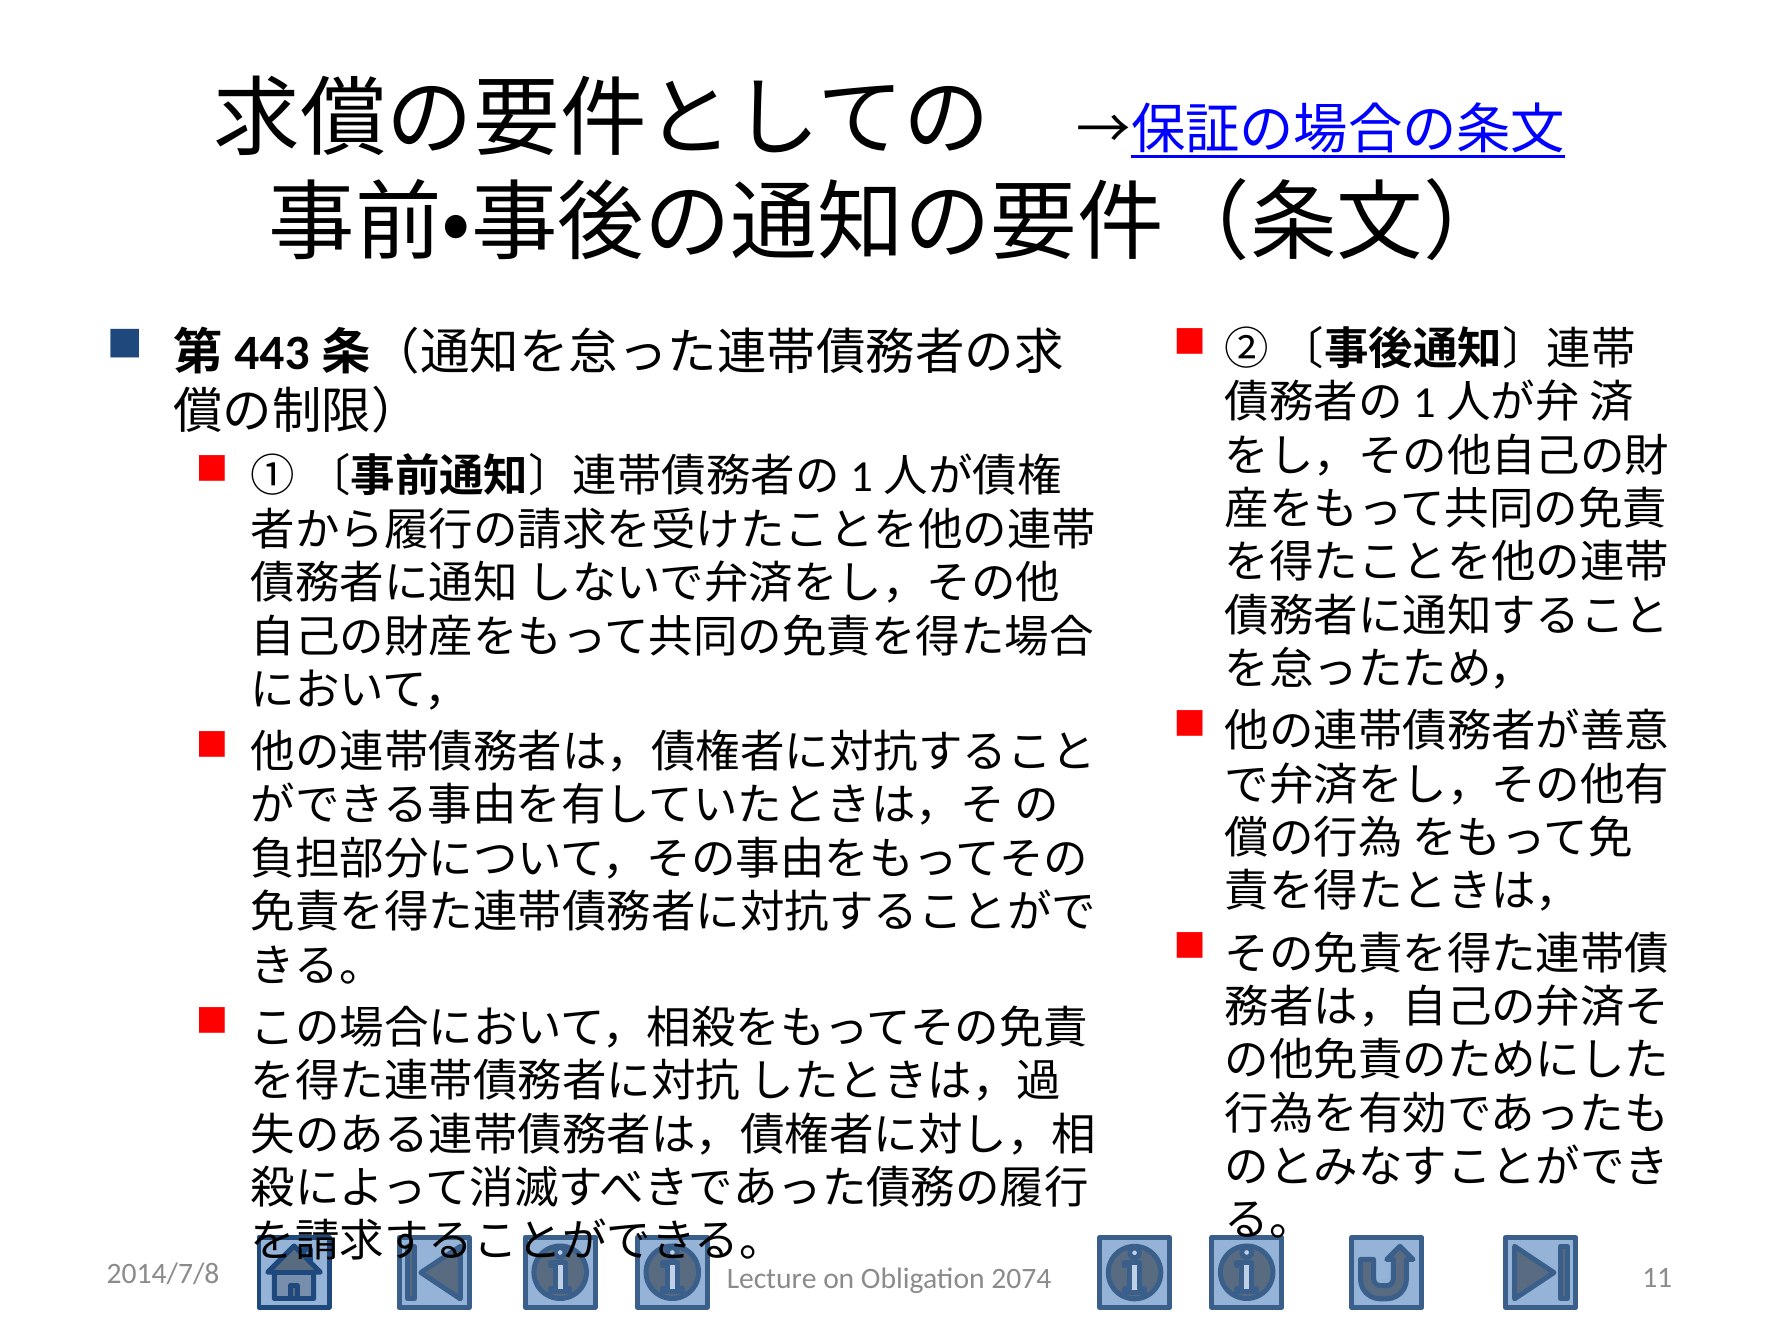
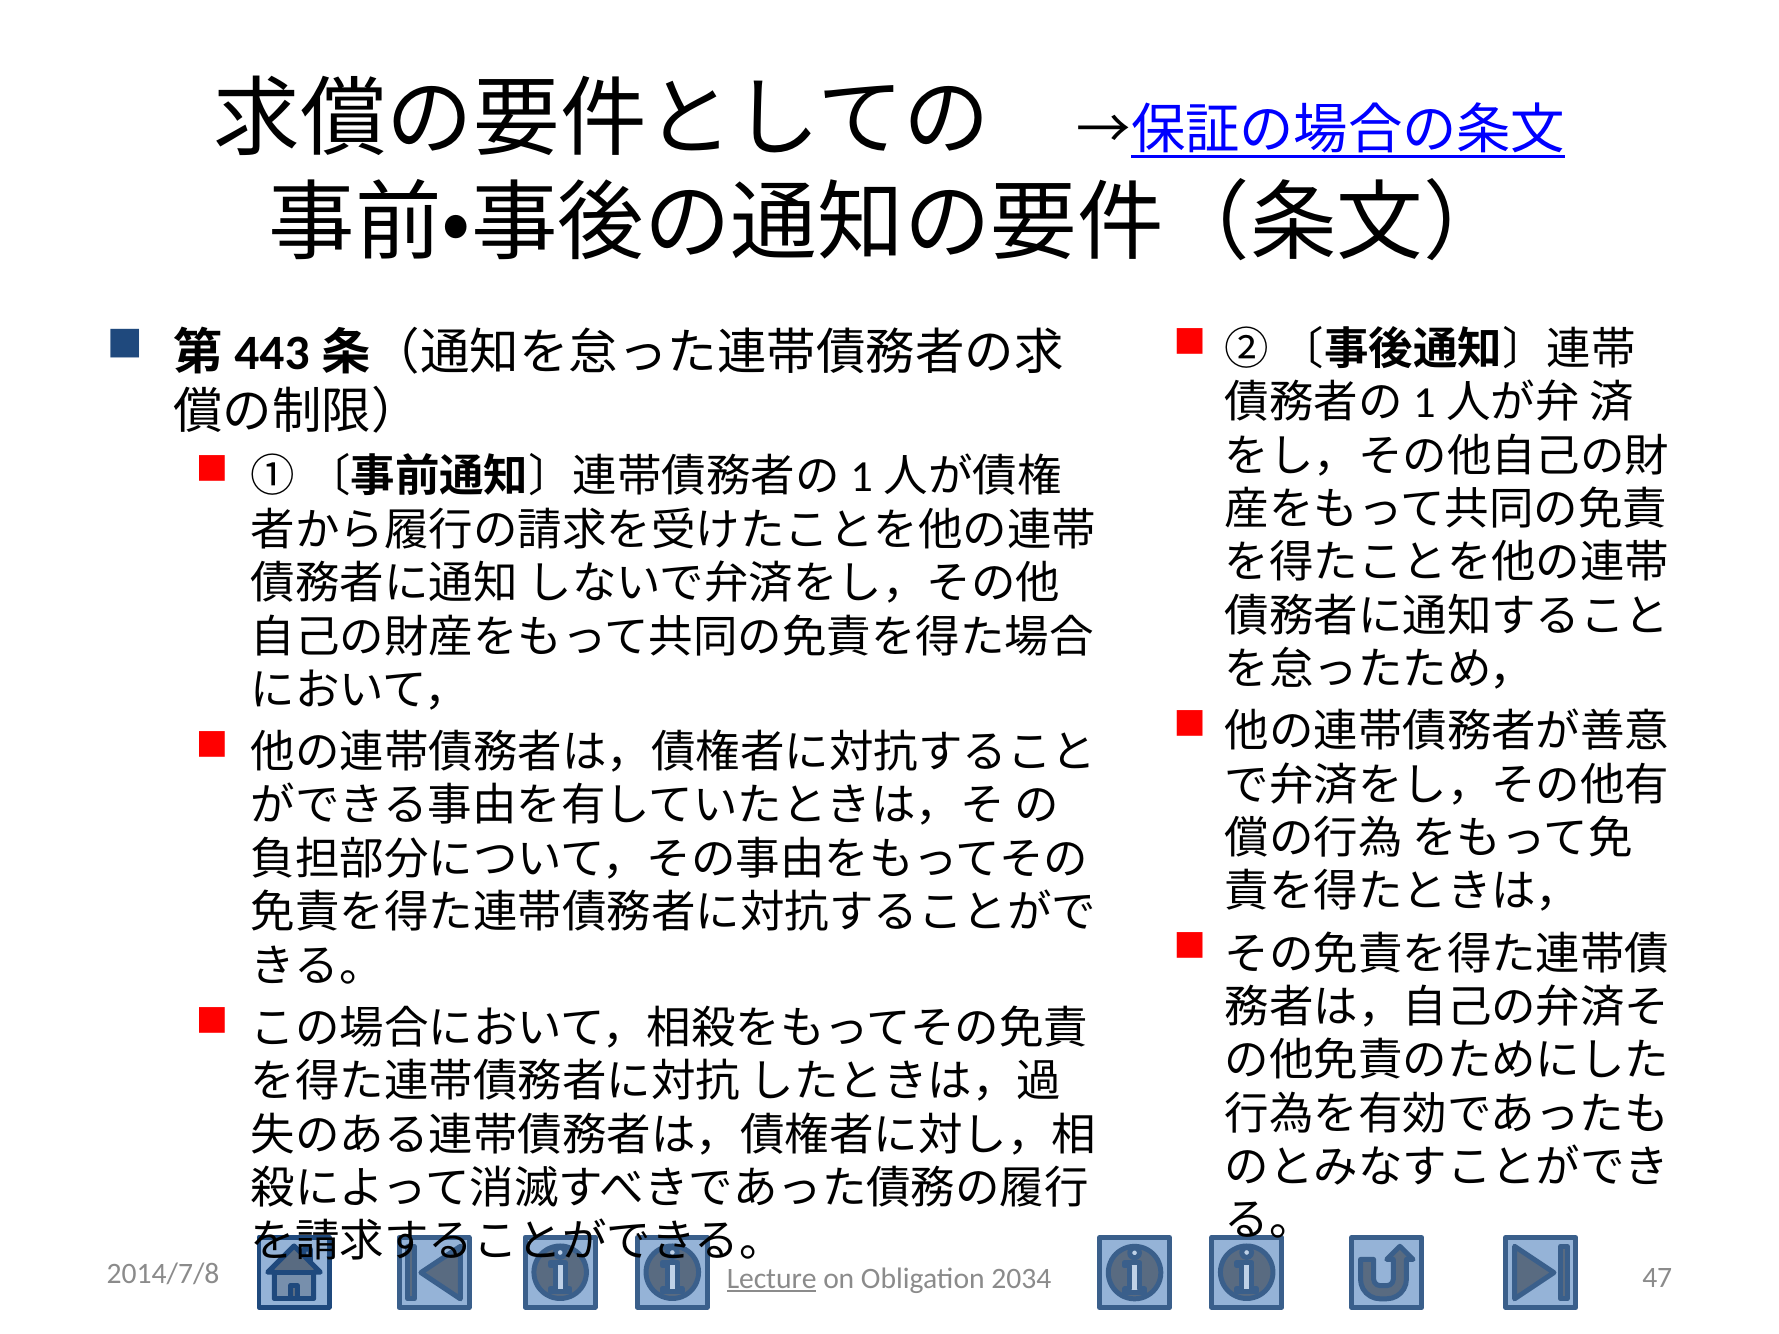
11: 11 -> 47 (1657, 1278)
Lecture underline: none -> present (772, 1279)
2074: 2074 -> 2034 (1021, 1279)
